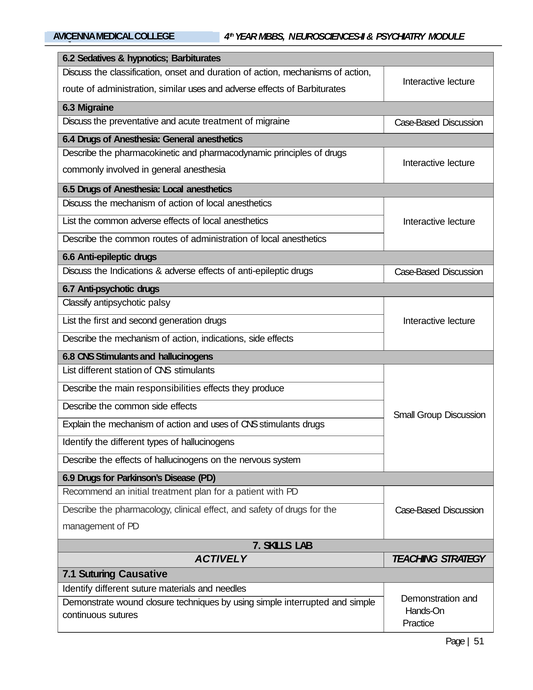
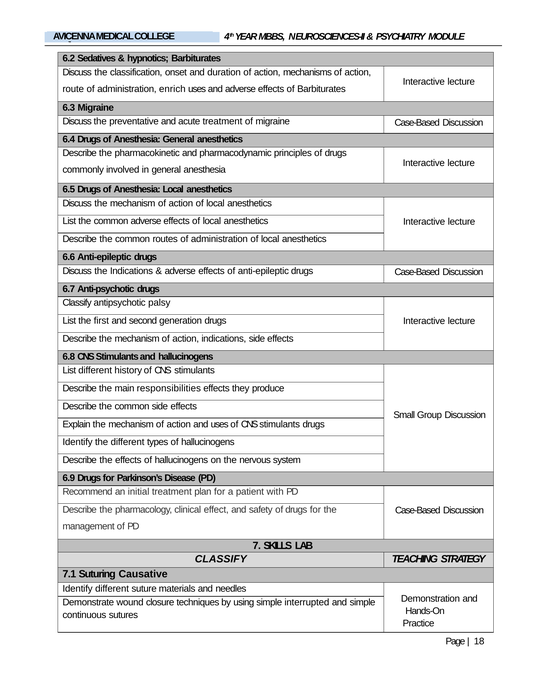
similar: similar -> enrich (172, 89)
station: station -> history (128, 370)
ACTIVELY: ACTIVELY -> CLASSIFY (221, 559)
51: 51 -> 18 (479, 641)
